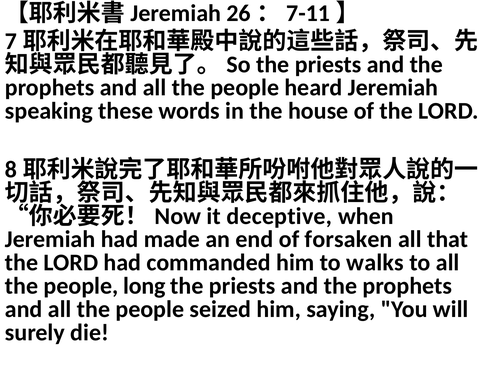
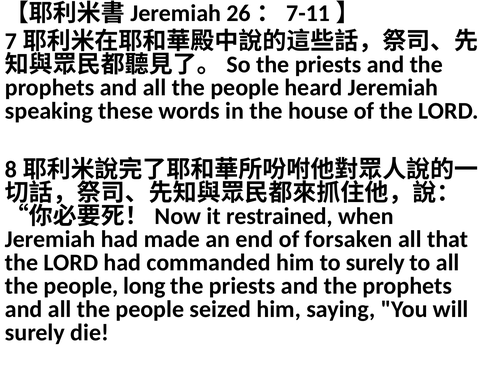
deceptive: deceptive -> restrained (279, 216)
to walks: walks -> surely (375, 263)
